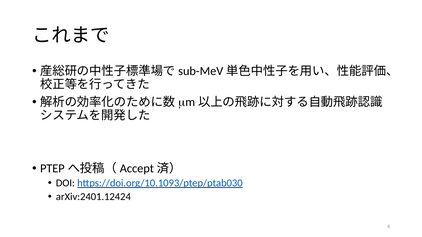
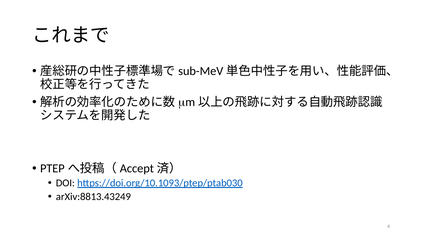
arXiv:2401.12424: arXiv:2401.12424 -> arXiv:8813.43249 (93, 197)
